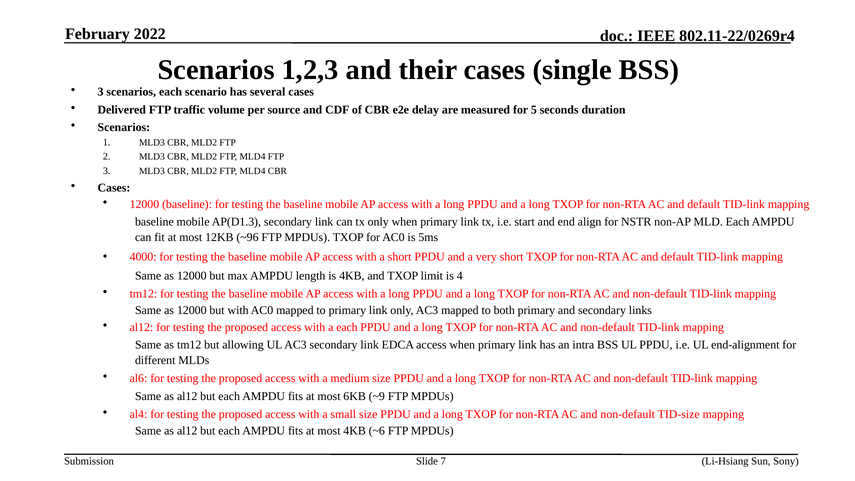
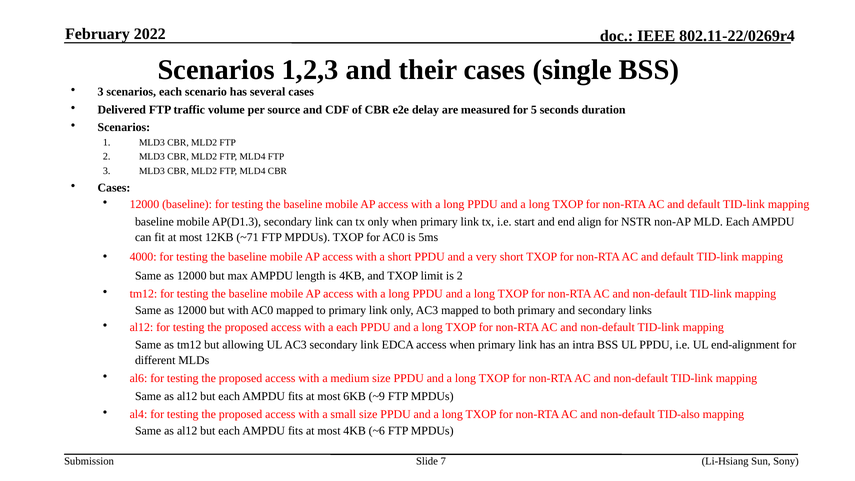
~96: ~96 -> ~71 (248, 237)
is 4: 4 -> 2 (460, 276)
TID-size: TID-size -> TID-also (679, 414)
